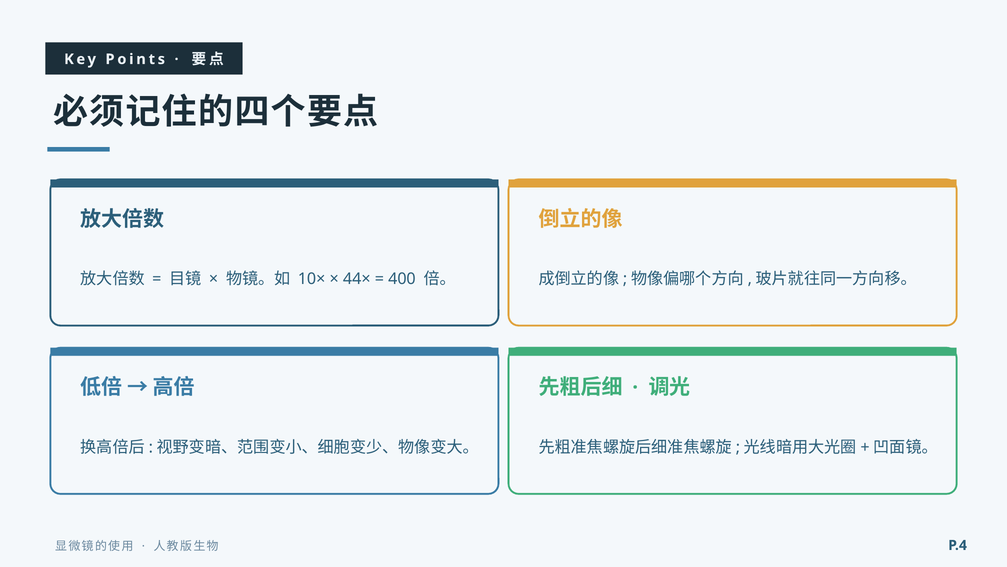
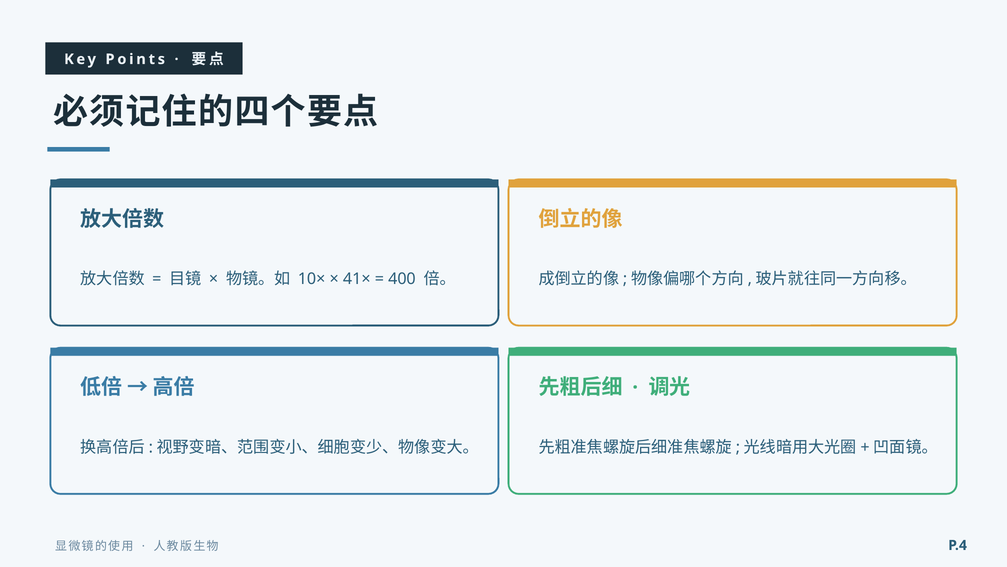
44×: 44× -> 41× (357, 279)
